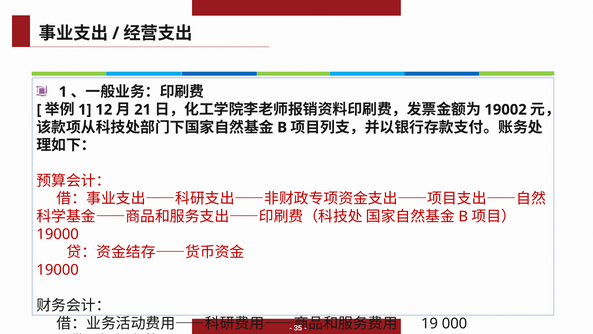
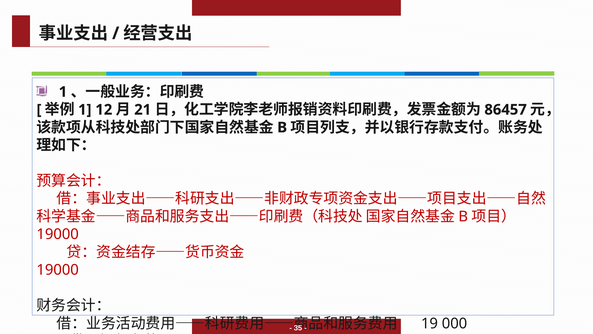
19002: 19002 -> 86457 (506, 110)
